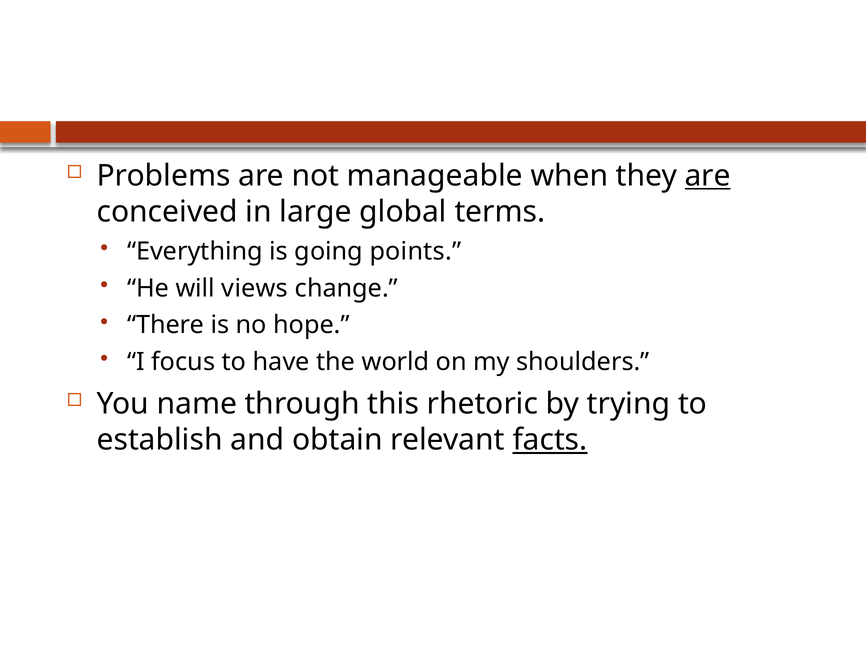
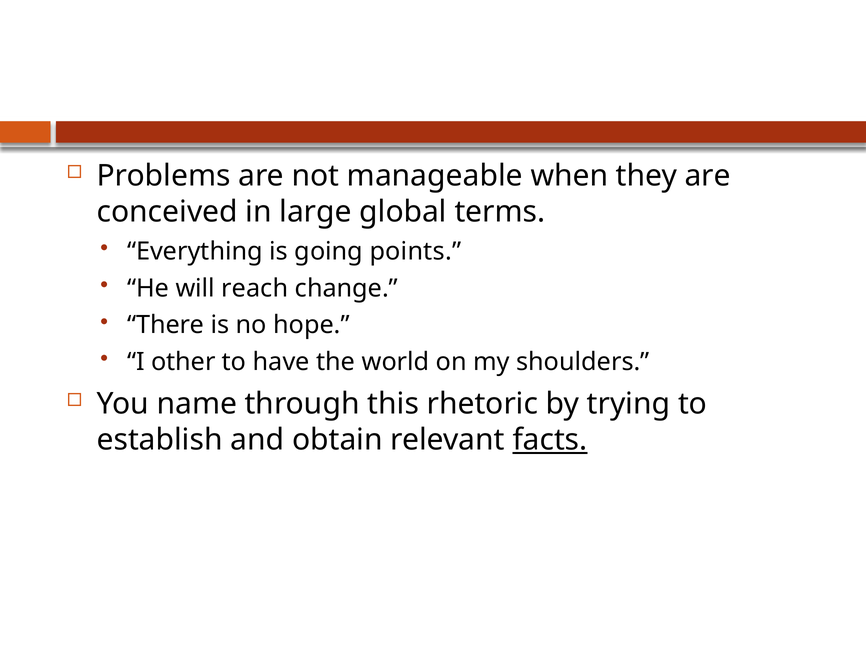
are underline: present -> none (708, 176)
views: views -> reach (255, 288)
focus: focus -> other (183, 362)
